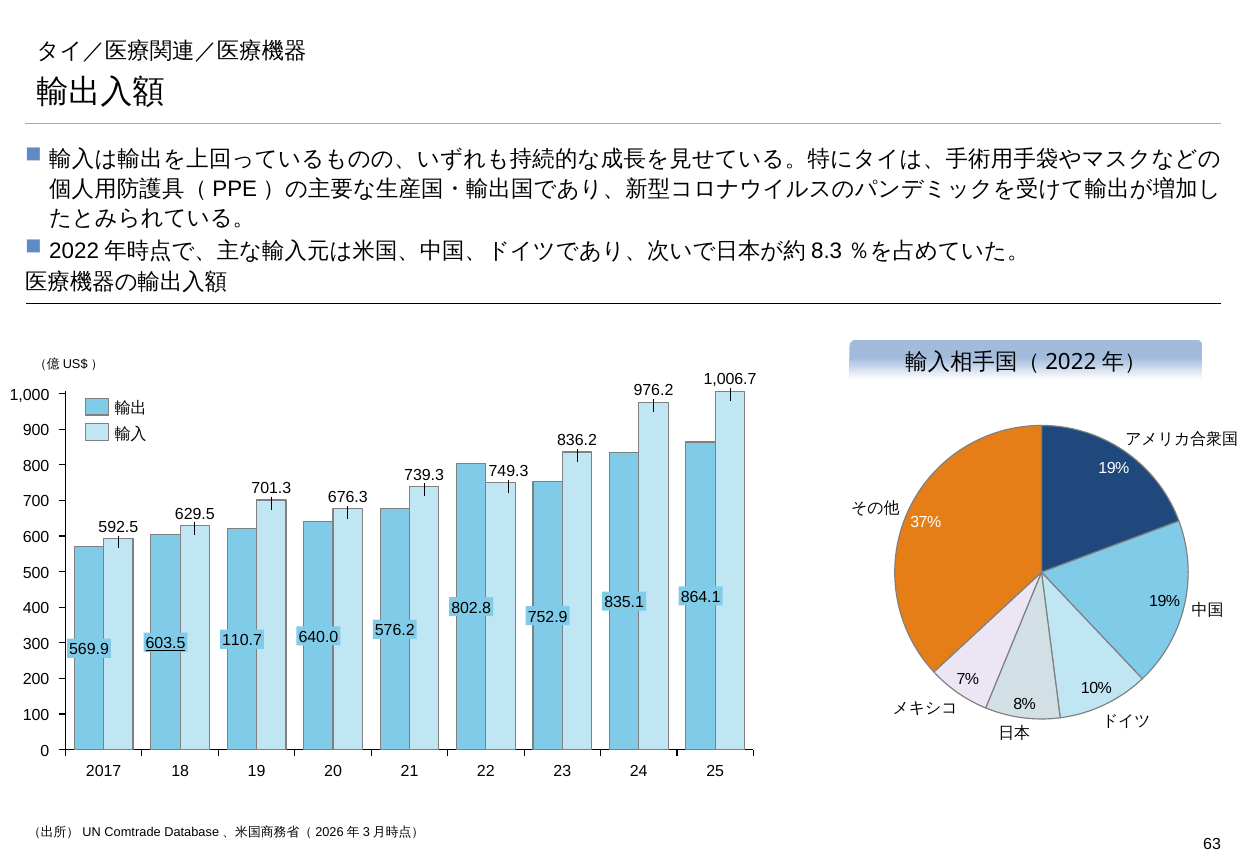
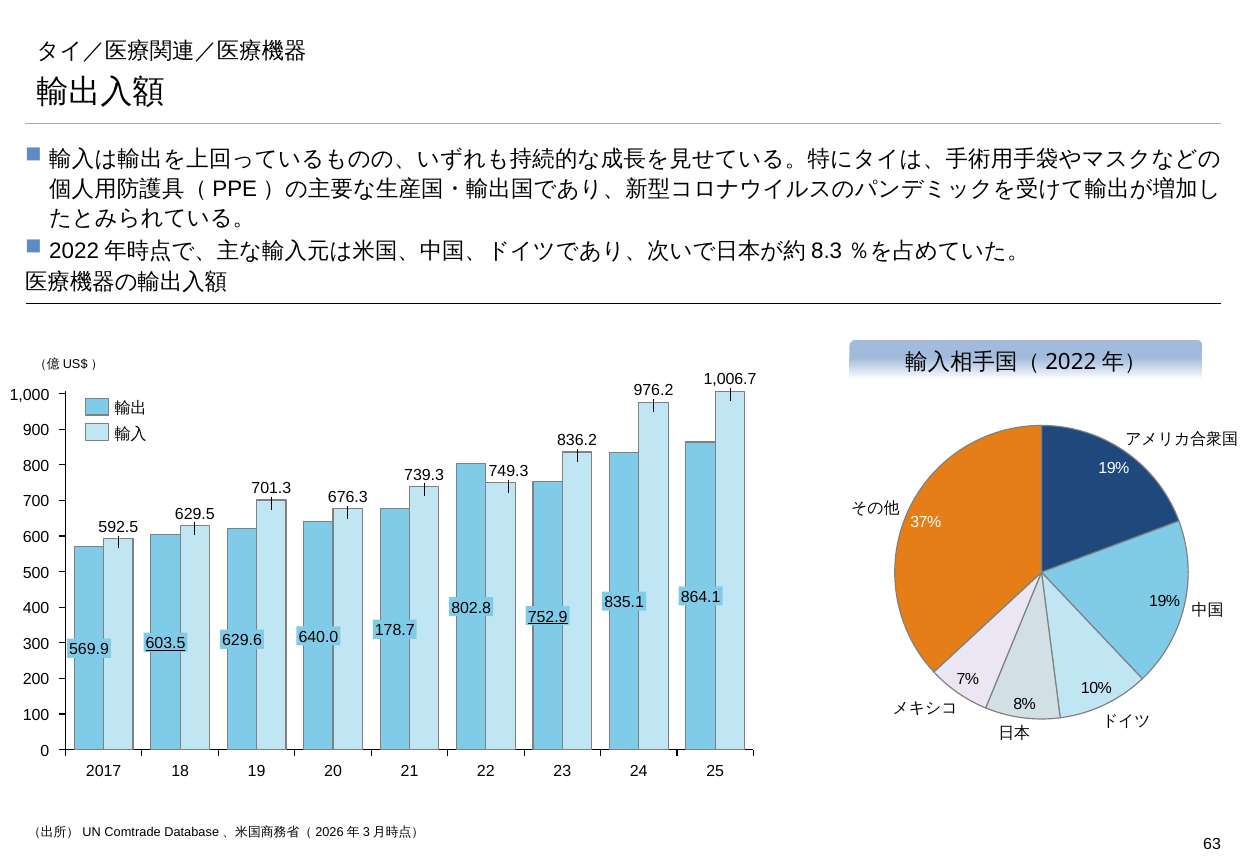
752.9 underline: none -> present (548, 616)
576.2: 576.2 -> 178.7 (395, 630)
110.7: 110.7 -> 629.6 (242, 640)
